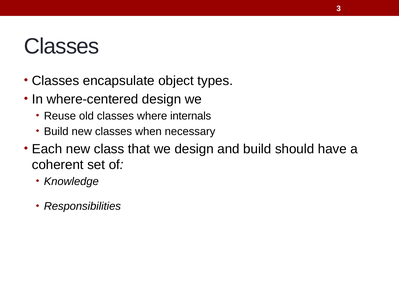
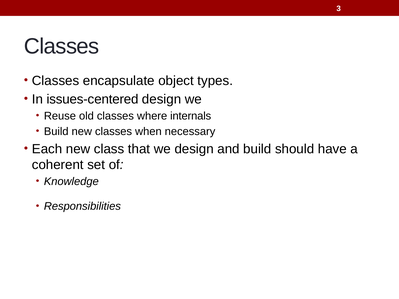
where-centered: where-centered -> issues-centered (93, 99)
